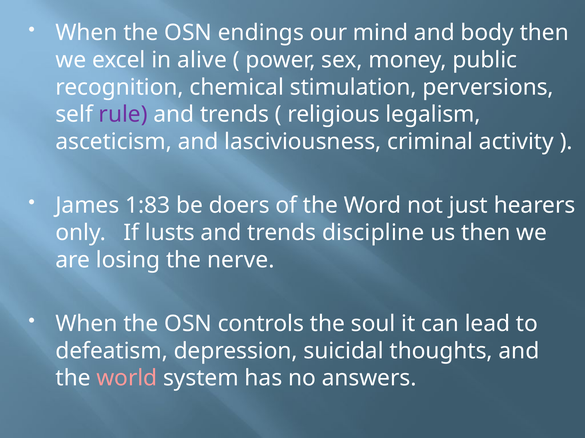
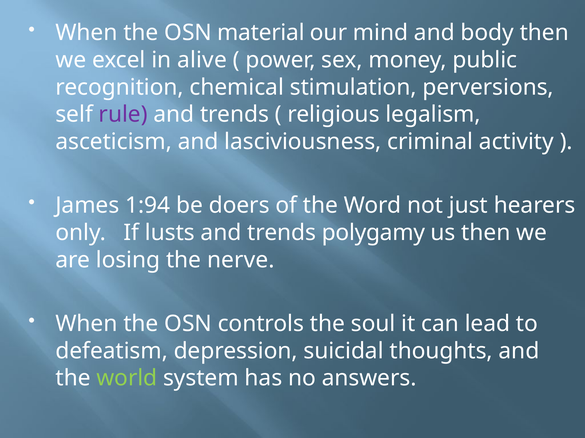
endings: endings -> material (261, 33)
1:83: 1:83 -> 1:94 (148, 206)
discipline: discipline -> polygamy (373, 233)
world colour: pink -> light green (127, 379)
